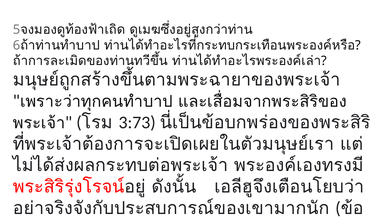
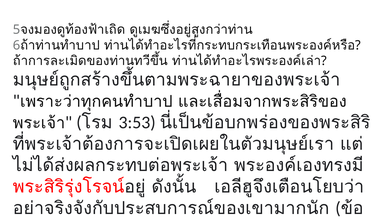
3:73: 3:73 -> 3:53 (137, 122)
